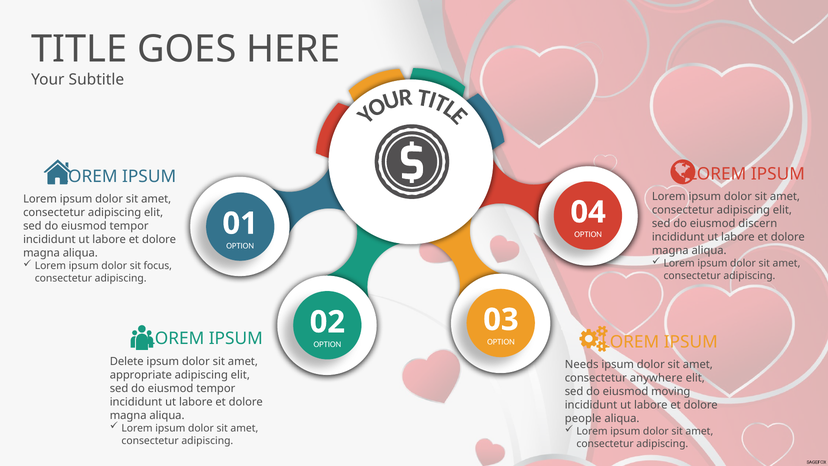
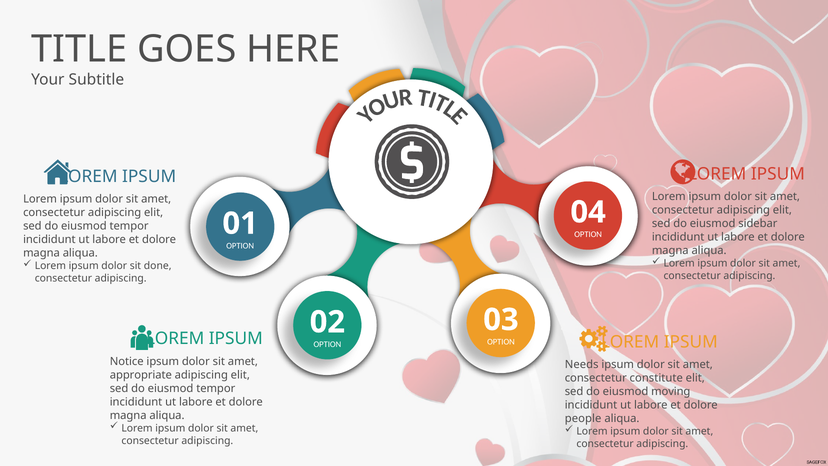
discern: discern -> sidebar (758, 224)
focus: focus -> done (158, 266)
Delete: Delete -> Notice (127, 361)
anywhere: anywhere -> constitute (656, 378)
